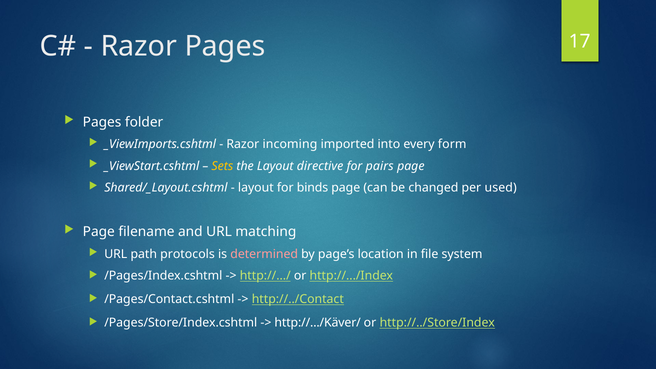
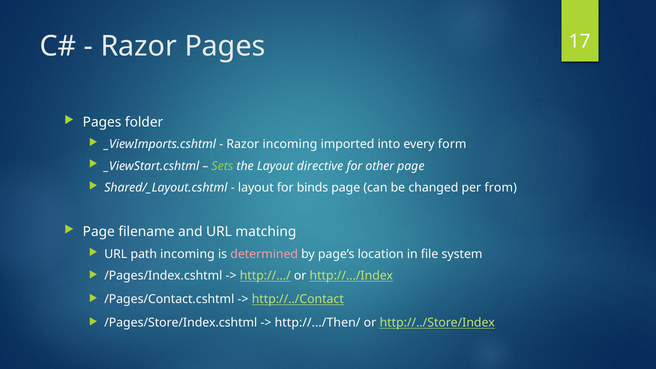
Sets colour: yellow -> light green (222, 166)
pairs: pairs -> other (380, 166)
used: used -> from (501, 188)
path protocols: protocols -> incoming (187, 254)
http://.../Käver/: http://.../Käver/ -> http://.../Then/ (318, 323)
